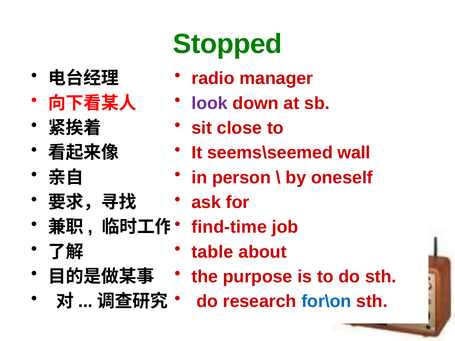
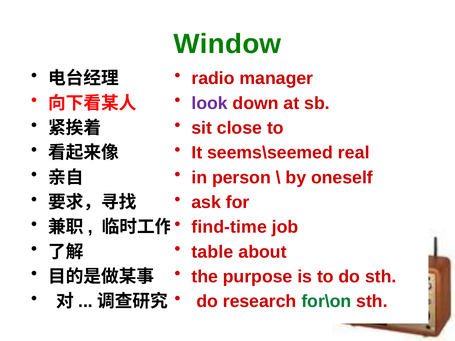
Stopped: Stopped -> Window (227, 44)
wall: wall -> real (354, 153)
for\on colour: blue -> green (326, 302)
